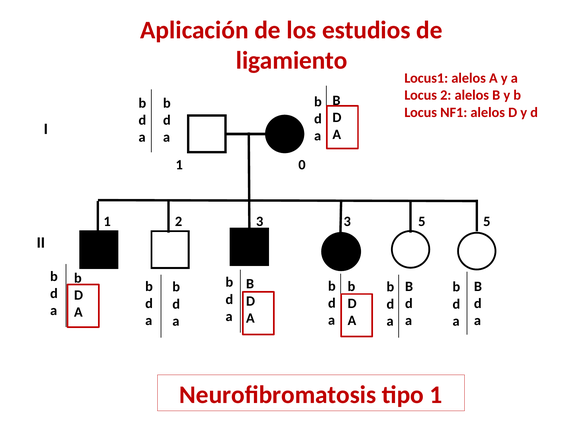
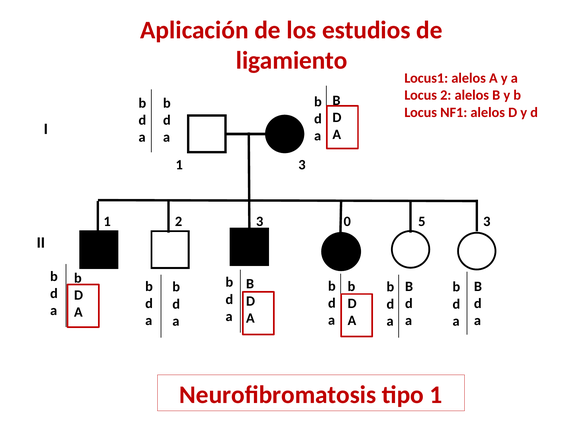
1 0: 0 -> 3 (302, 165)
3 3: 3 -> 0 (347, 222)
5 5: 5 -> 3 (487, 222)
